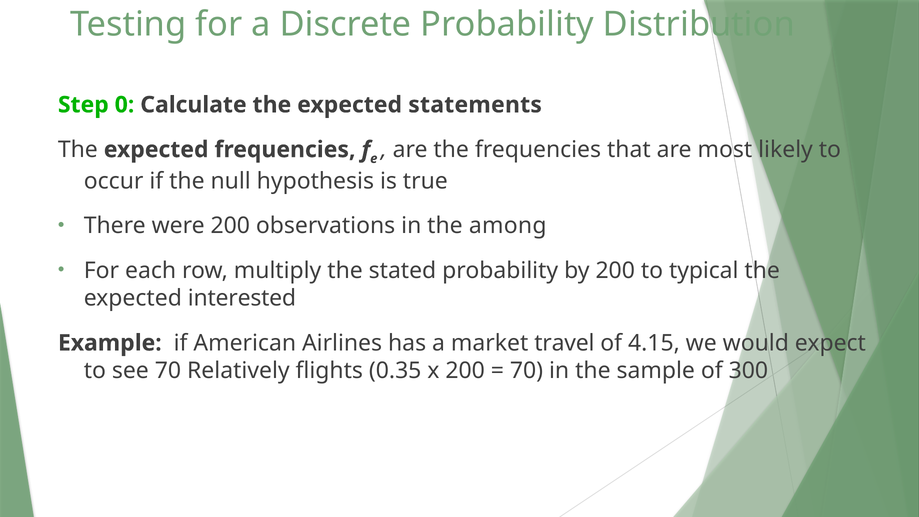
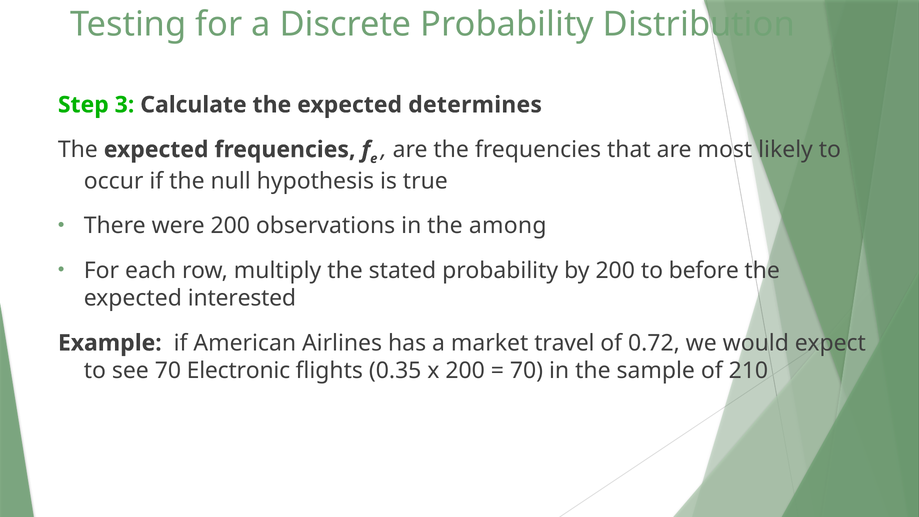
0: 0 -> 3 (124, 105)
statements: statements -> determines (475, 105)
typical: typical -> before (704, 271)
4.15: 4.15 -> 0.72 (654, 343)
Relatively: Relatively -> Electronic (238, 370)
300: 300 -> 210 (748, 370)
